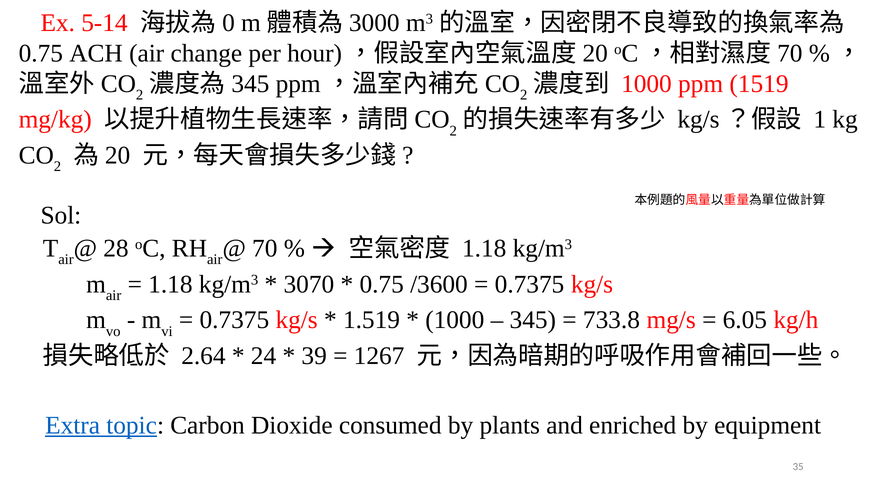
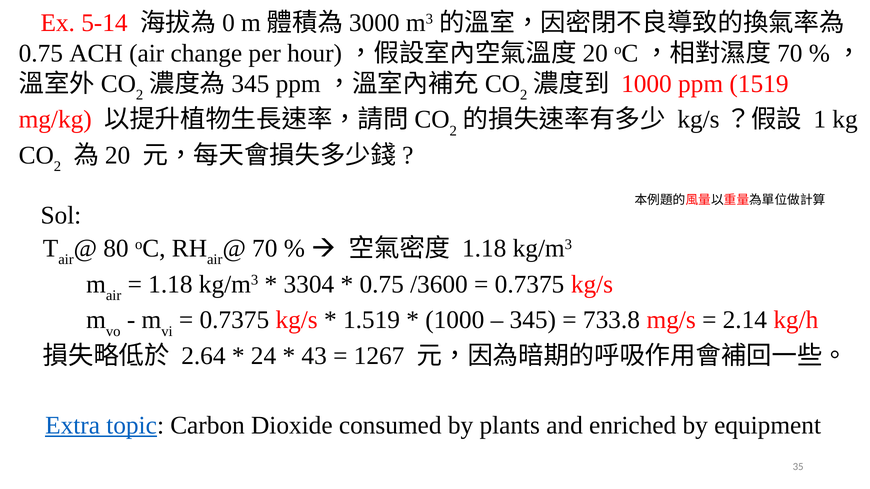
28: 28 -> 80 (116, 249)
3070: 3070 -> 3304 (309, 284)
6.05: 6.05 -> 2.14 (745, 320)
39: 39 -> 43 (314, 356)
